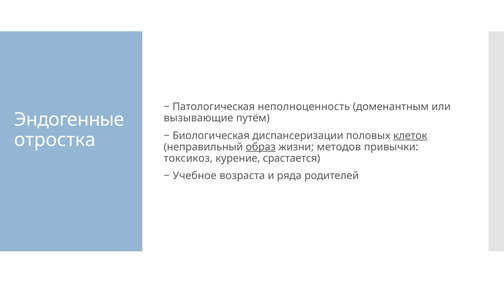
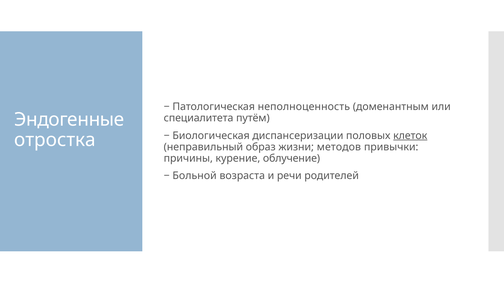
вызывающие: вызывающие -> специалитета (199, 118)
образ underline: present -> none (261, 147)
токсикоз: токсикоз -> причины (188, 159)
срастается: срастается -> облучение (292, 159)
Учебное: Учебное -> Больной (195, 176)
ряда: ряда -> речи (289, 176)
